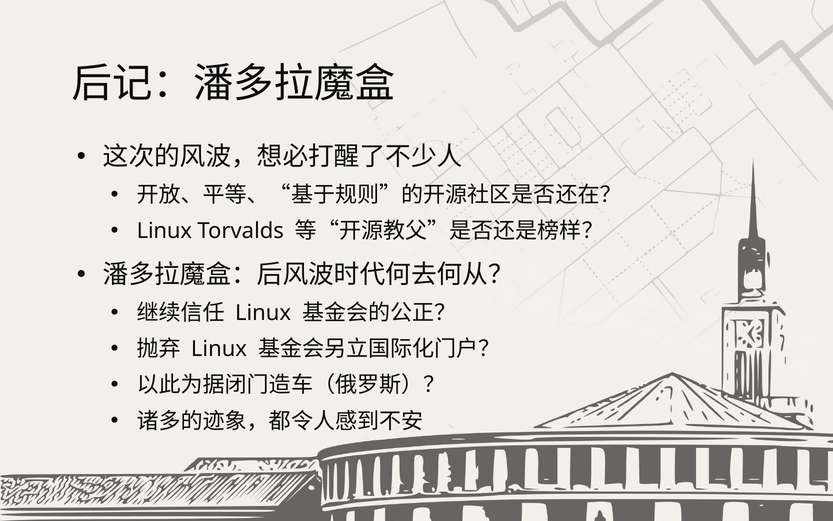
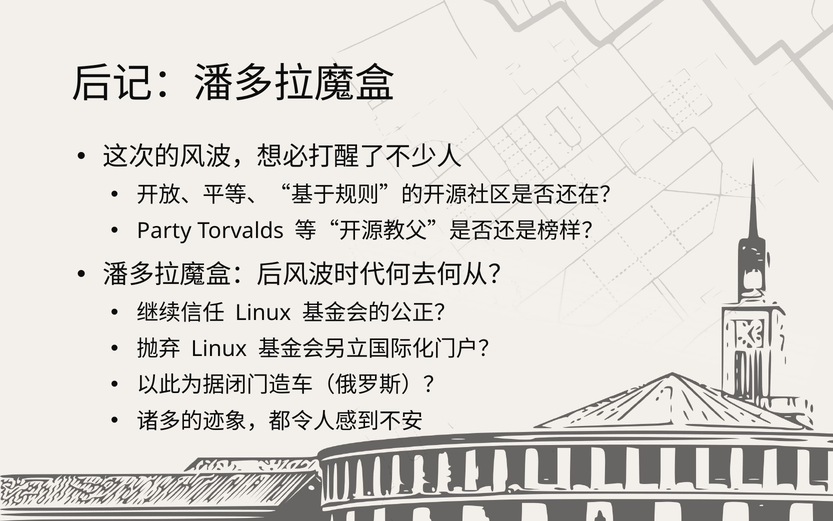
Linux: Linux -> Party (164, 231)
